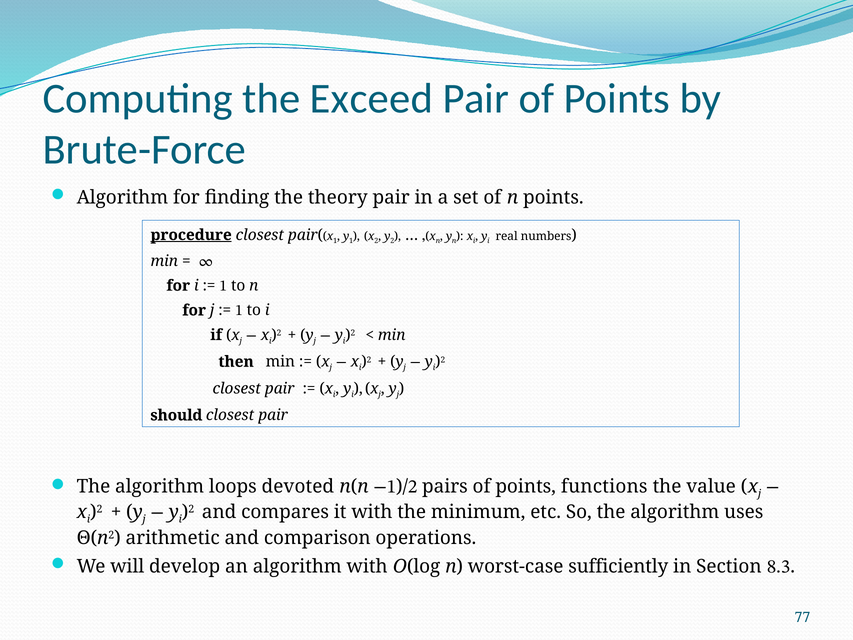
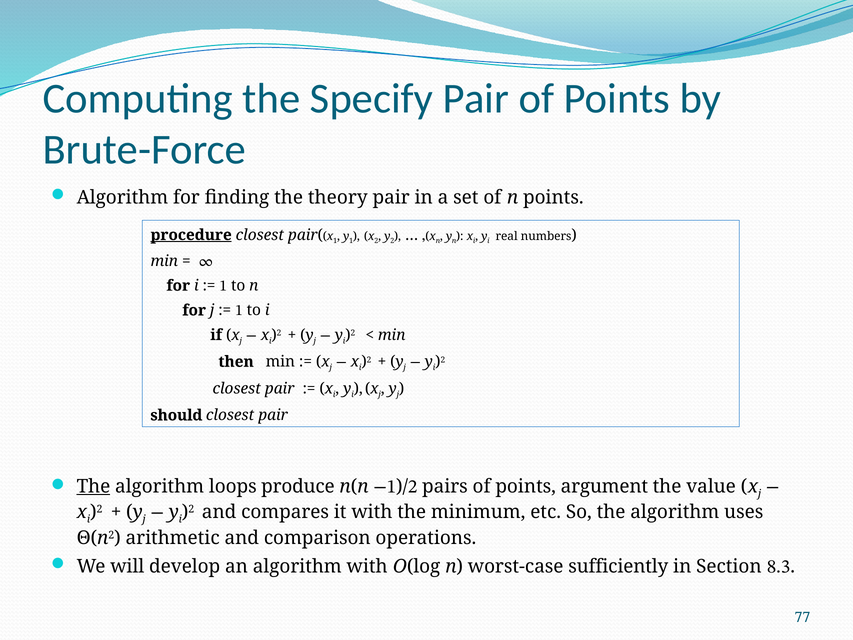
Exceed: Exceed -> Specify (372, 98)
The underline: none -> present (93, 486)
devoted: devoted -> produce (298, 486)
functions: functions -> argument (604, 486)
